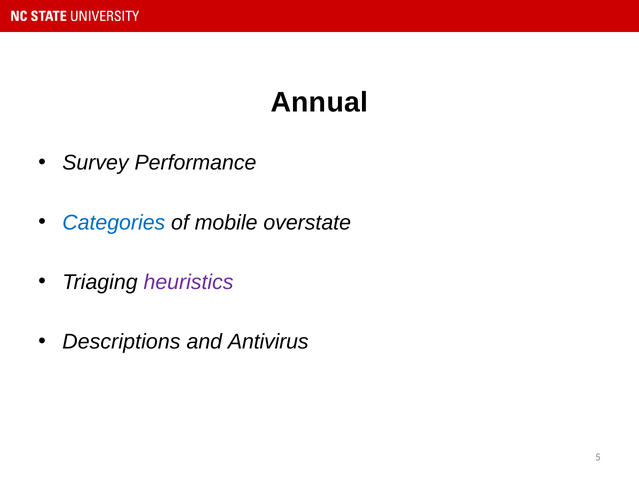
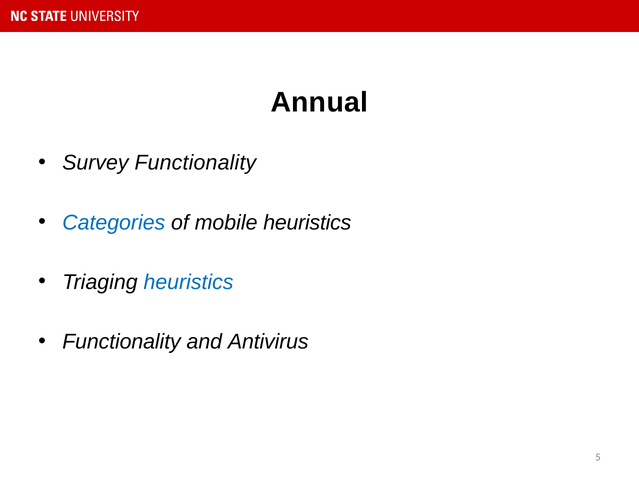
Survey Performance: Performance -> Functionality (195, 163)
mobile overstate: overstate -> heuristics (307, 223)
heuristics colour: purple -> blue (189, 282)
Descriptions: Descriptions -> Functionality (122, 342)
